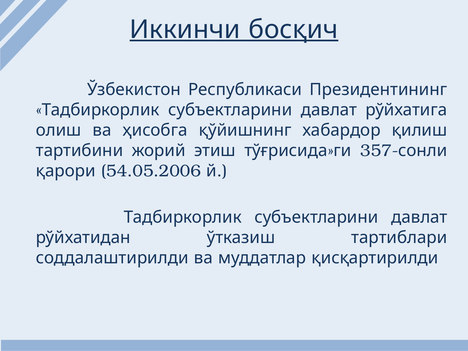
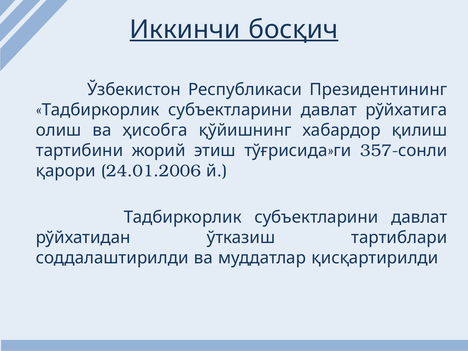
54.05.2006: 54.05.2006 -> 24.01.2006 (151, 171)
